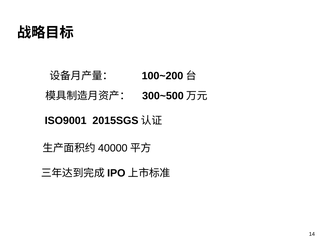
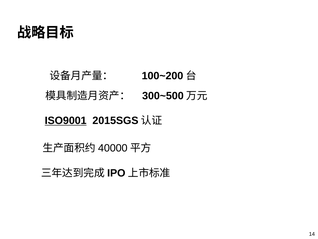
ISO9001 underline: none -> present (66, 120)
